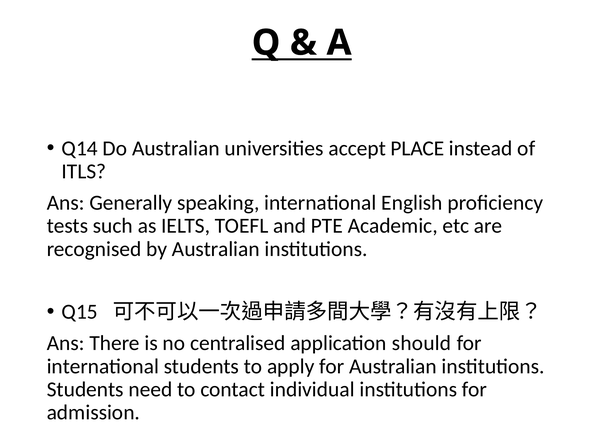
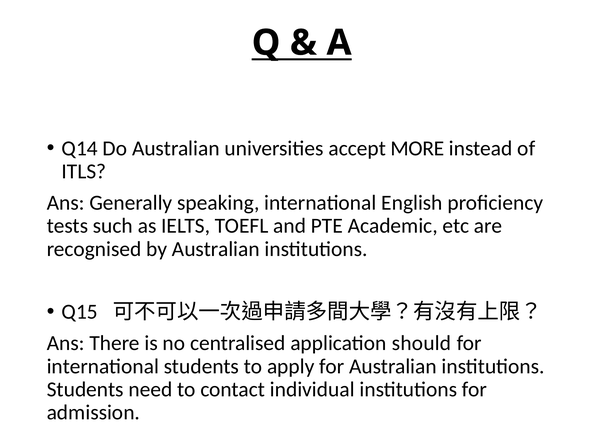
PLACE: PLACE -> MORE (417, 148)
